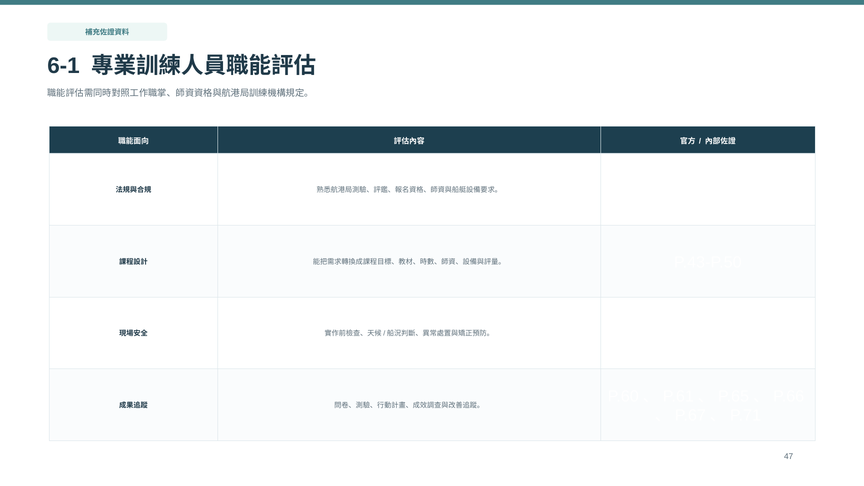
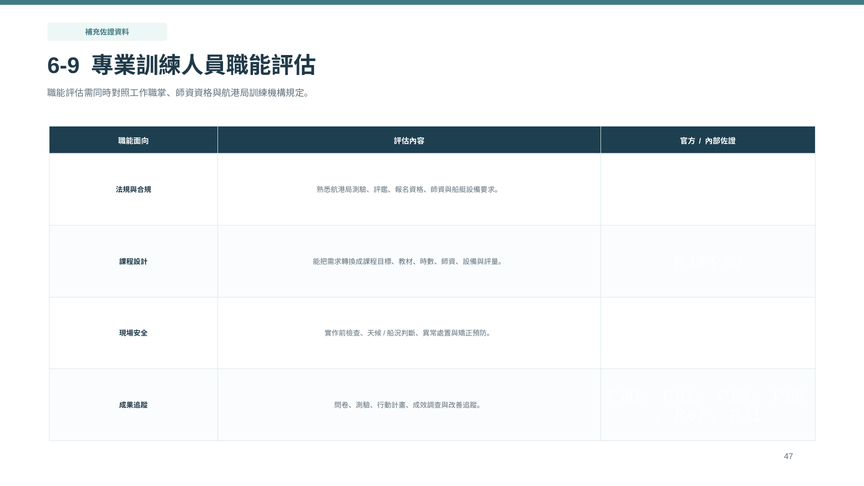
6-1: 6-1 -> 6-9 (63, 66)
